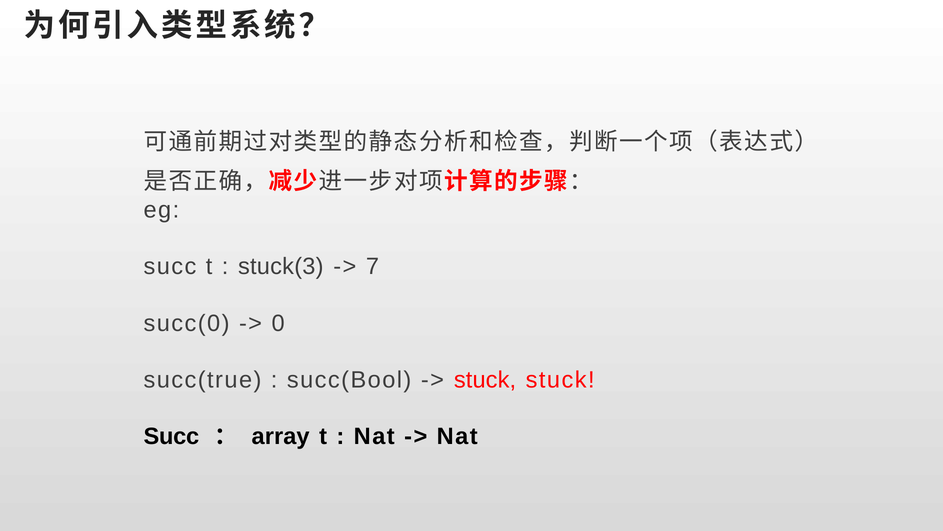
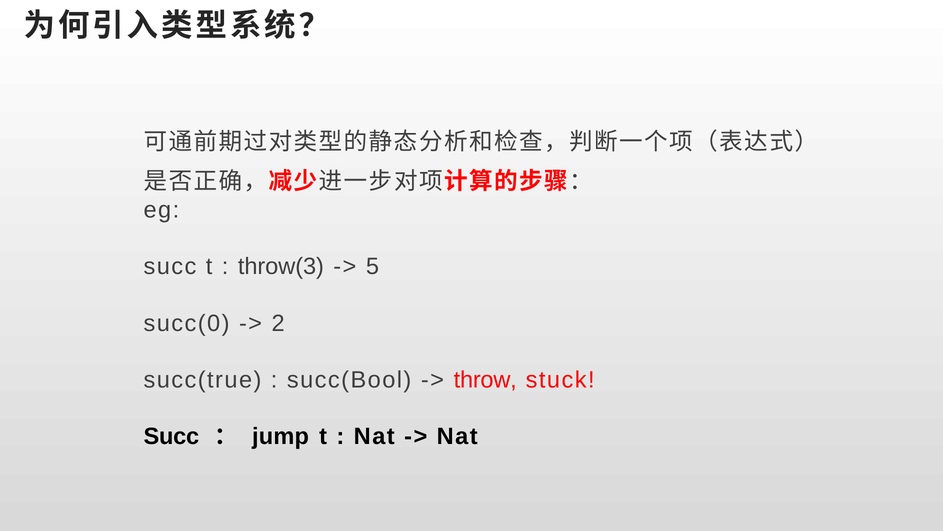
stuck(3: stuck(3 -> throw(3 (281, 266)
7: 7 -> 5 (372, 266)
0: 0 -> 2 (278, 323)
stuck: stuck -> throw (485, 379)
array: array -> jump (281, 436)
